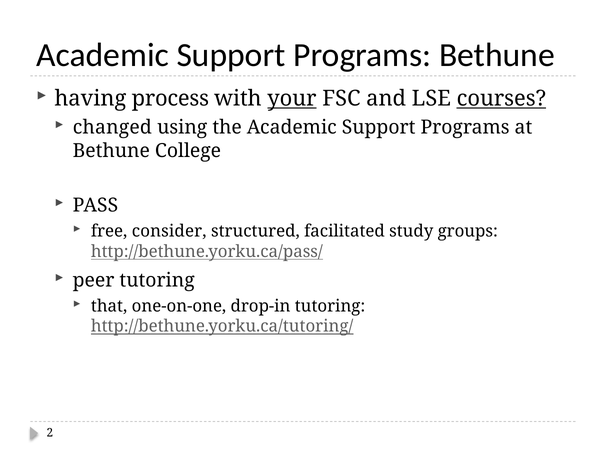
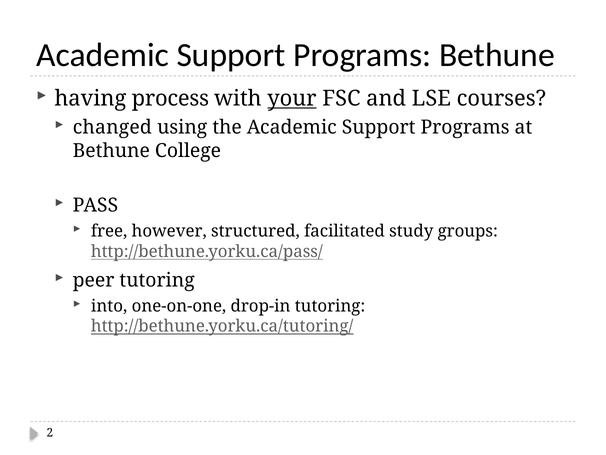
courses underline: present -> none (501, 98)
consider: consider -> however (169, 231)
that: that -> into (109, 306)
